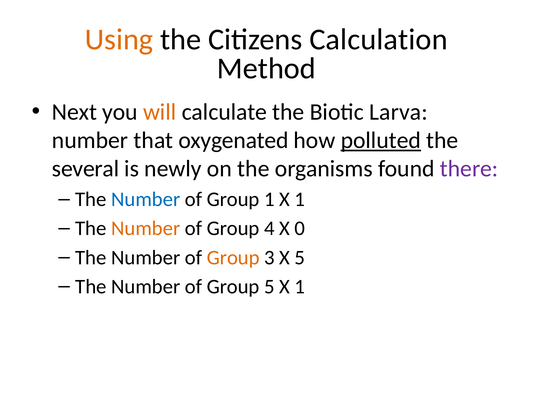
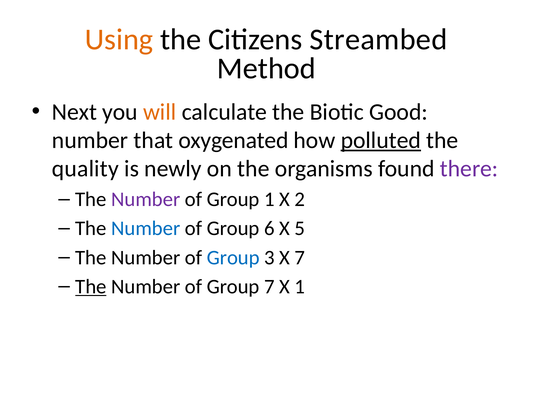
Calculation: Calculation -> Streambed (378, 39)
Larva: Larva -> Good (399, 112)
several: several -> quality (85, 169)
Number colour: blue -> purple (146, 199)
1 X 1: 1 -> 2 (300, 199)
Number colour: orange -> blue (146, 228)
4: 4 -> 6 (269, 228)
0: 0 -> 5 (300, 228)
Group colour: orange -> blue (233, 257)
X 5: 5 -> 7 (300, 257)
The underline: none -> present (91, 286)
Group 5: 5 -> 7 (269, 286)
